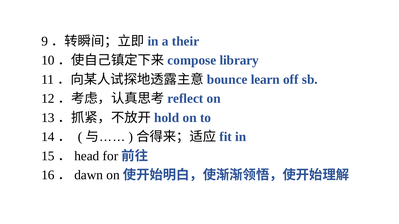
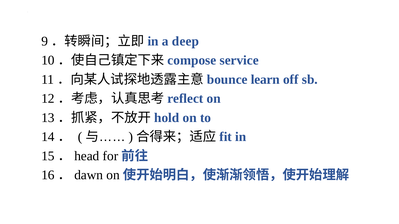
their: their -> deep (185, 41)
library: library -> service (239, 60)
